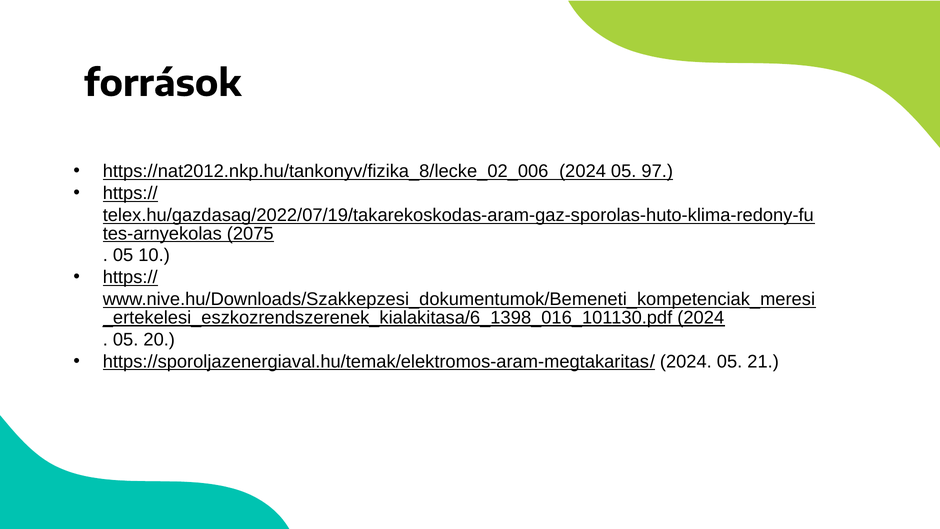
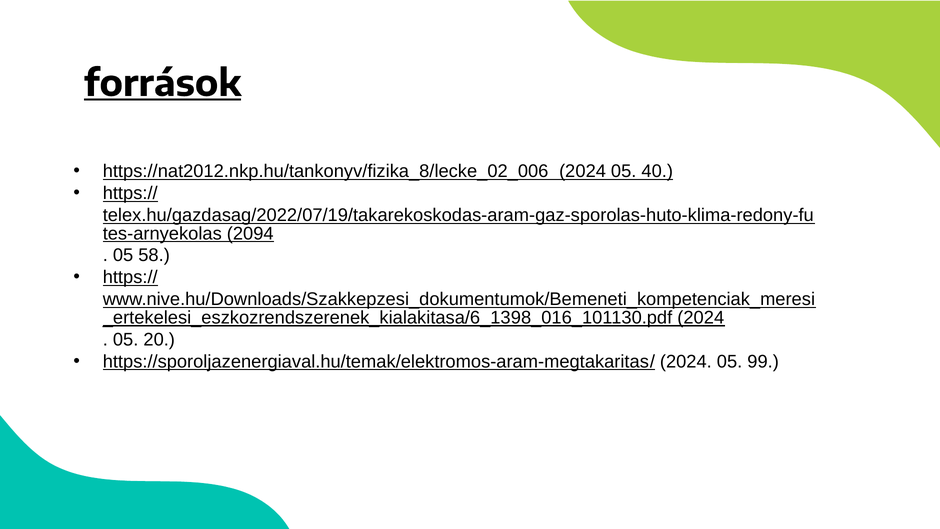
források underline: none -> present (163, 84)
97: 97 -> 40 (657, 171)
2075: 2075 -> 2094 (250, 233)
10: 10 -> 58 (154, 255)
21: 21 -> 99 (763, 361)
